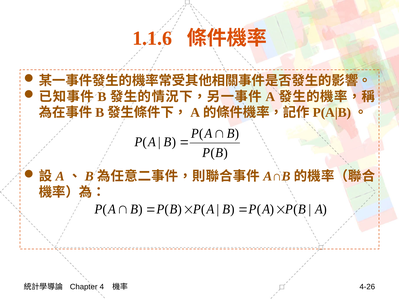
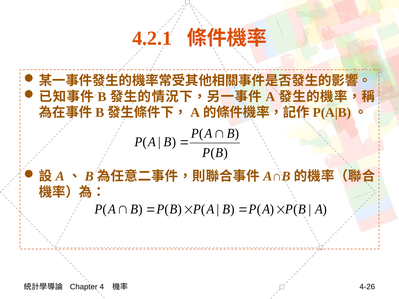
1.1.6: 1.1.6 -> 4.2.1 (152, 38)
